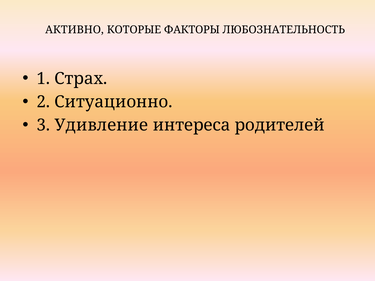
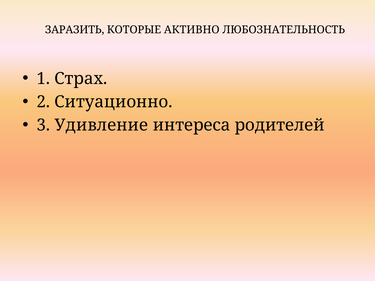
АКТИВНО: АКТИВНО -> ЗАРАЗИТЬ (75, 30)
ФАКТОРЫ: ФАКТОРЫ -> АКТИВНО (192, 30)
